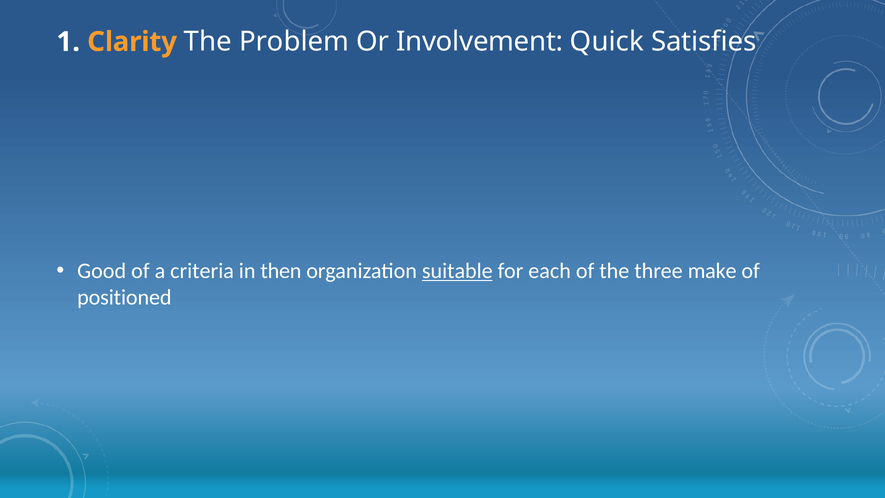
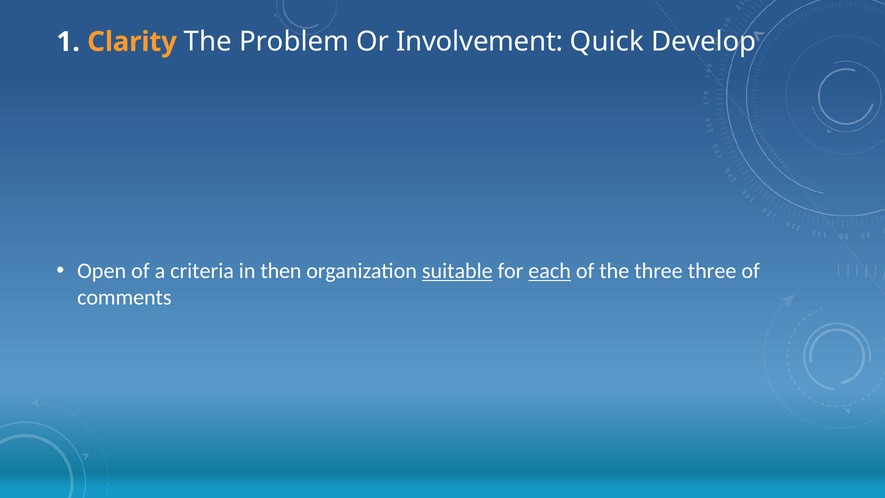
Satisfies: Satisfies -> Develop (704, 42)
Good: Good -> Open (102, 271)
each underline: none -> present (550, 271)
three make: make -> three (712, 271)
positioned: positioned -> comments (124, 297)
